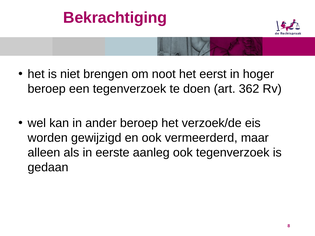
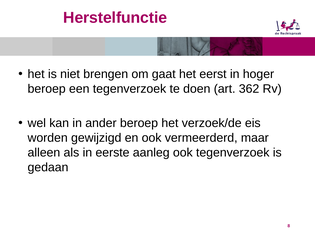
Bekrachtiging: Bekrachtiging -> Herstelfunctie (115, 18)
noot: noot -> gaat (164, 74)
